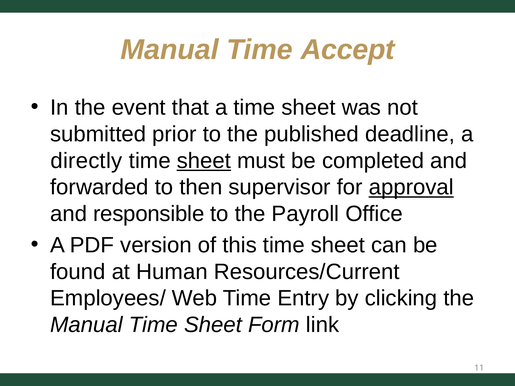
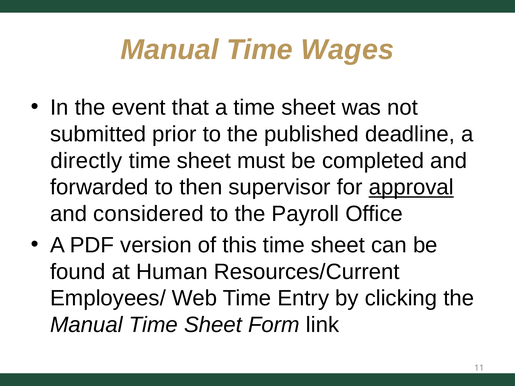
Accept: Accept -> Wages (348, 50)
sheet underline: present -> none (204, 161)
responsible: responsible -> considered (149, 214)
